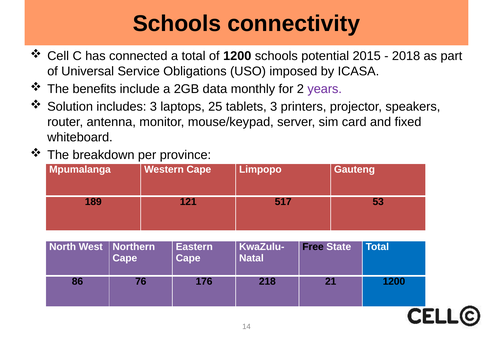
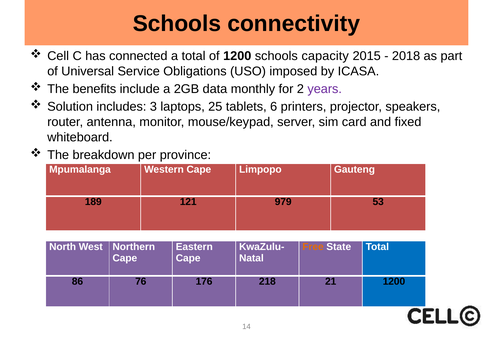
potential: potential -> capacity (325, 56)
tablets 3: 3 -> 6 (274, 107)
517: 517 -> 979 (283, 202)
Free colour: black -> orange (313, 246)
